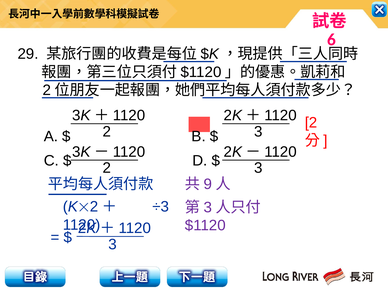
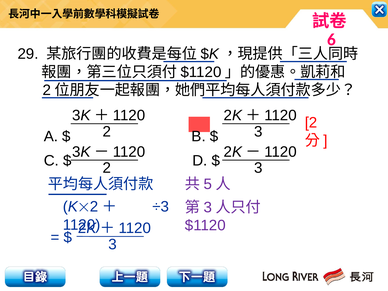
9: 9 -> 5 (208, 184)
